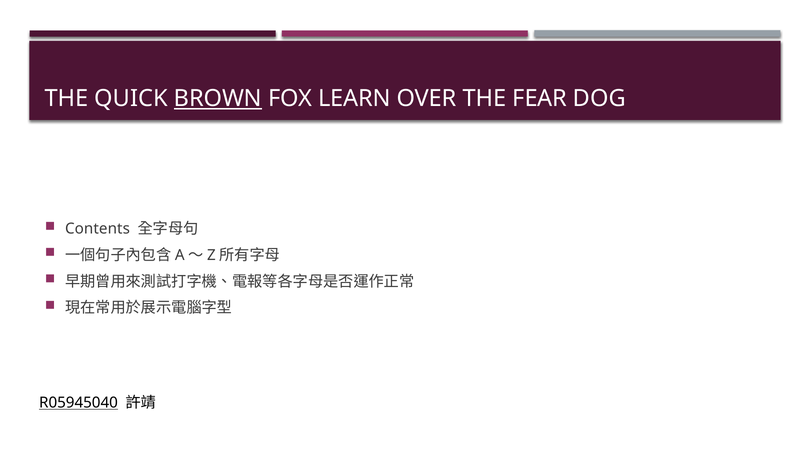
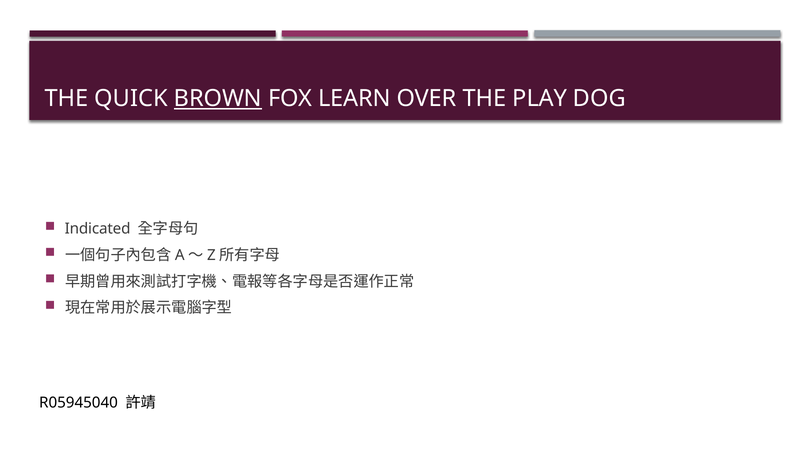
FEAR: FEAR -> PLAY (540, 98)
Contents: Contents -> Indicated (98, 229)
R05945040 underline: present -> none (78, 402)
